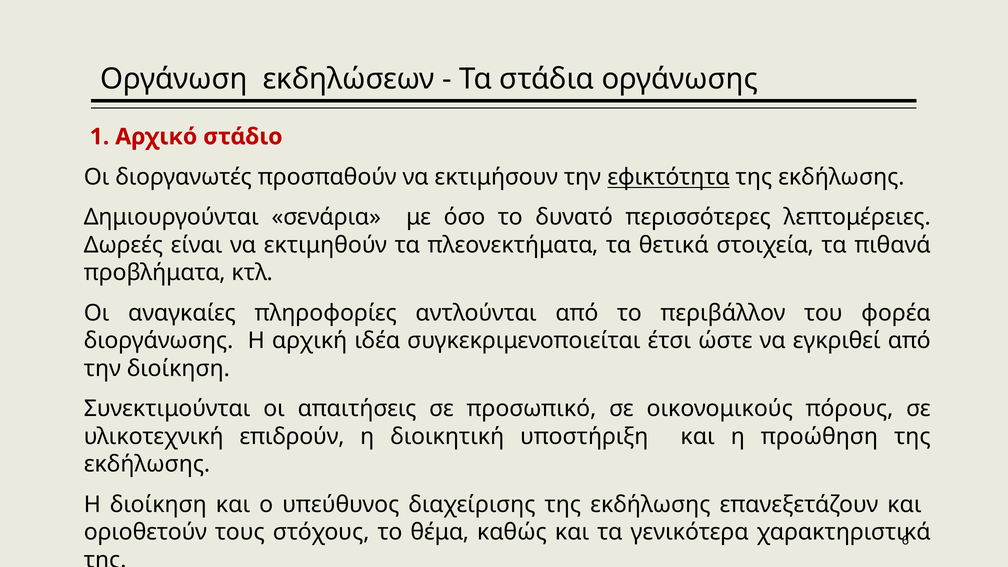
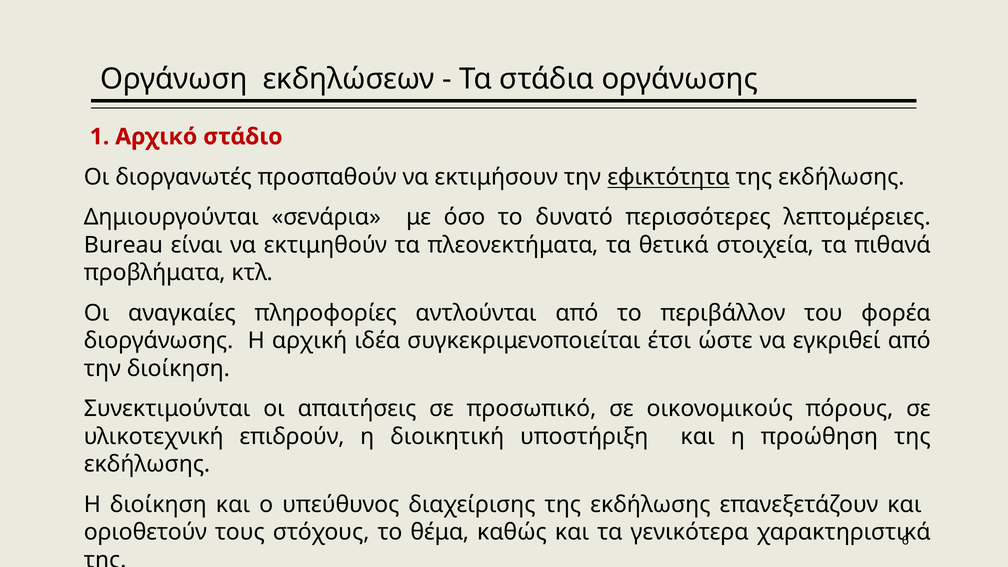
Δωρεές: Δωρεές -> Bureau (123, 245)
